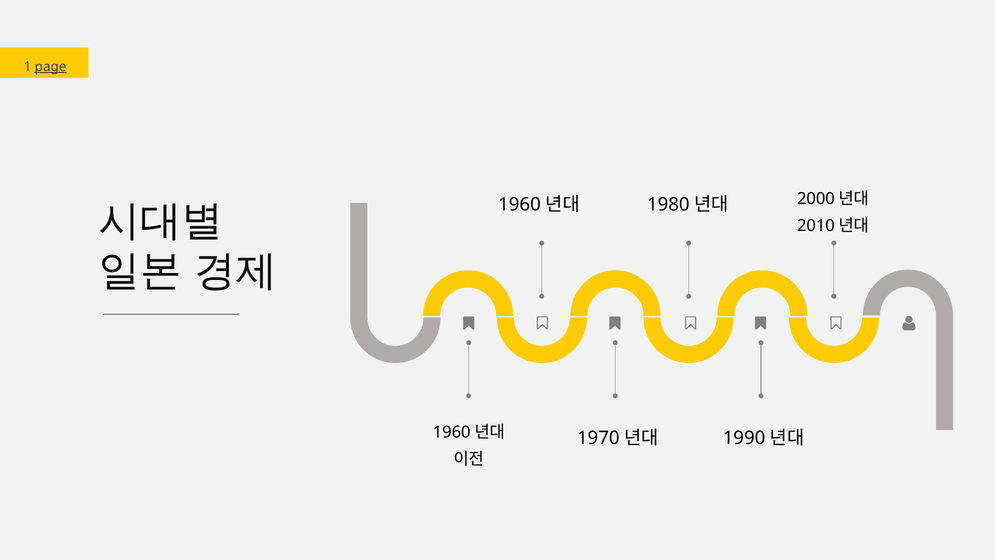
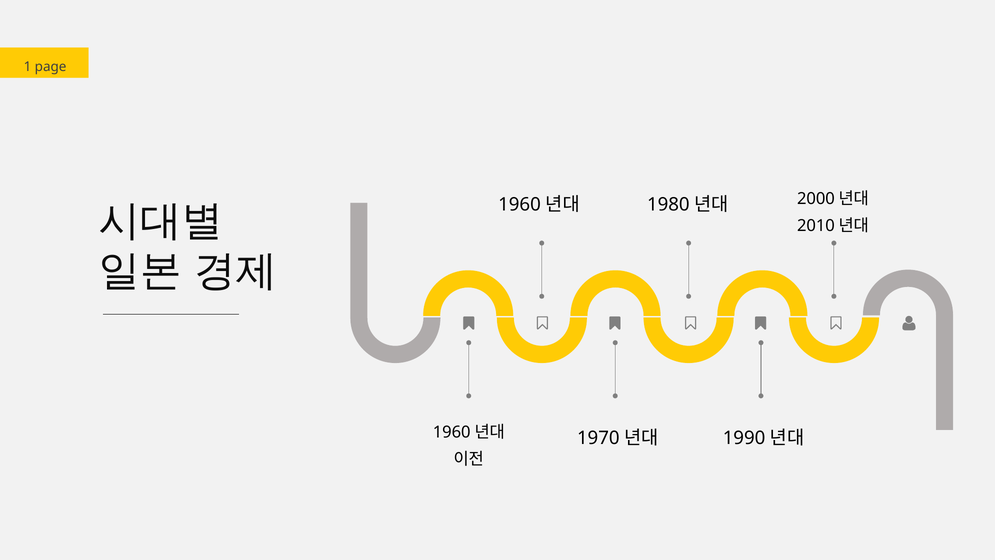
page underline: present -> none (51, 67)
